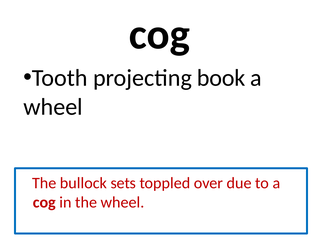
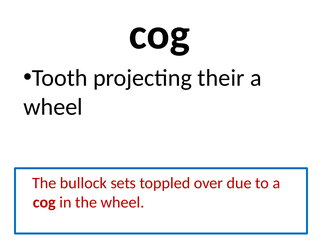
book: book -> their (221, 78)
